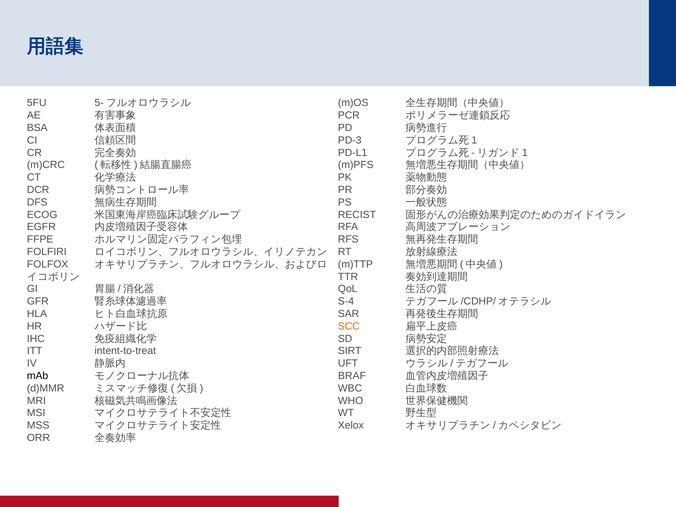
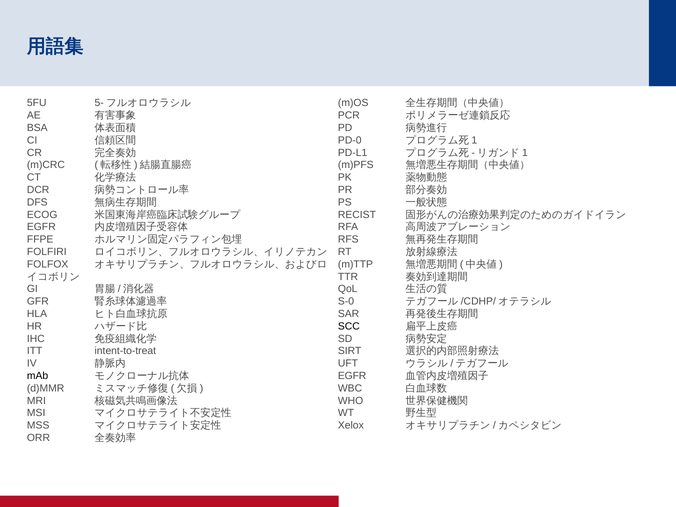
PD-3: PD-3 -> PD-0 (350, 140)
S-4: S-4 -> S-0 (346, 301)
SCC colour: orange -> black (349, 326)
BRAF: BRAF -> EGFR (352, 376)
